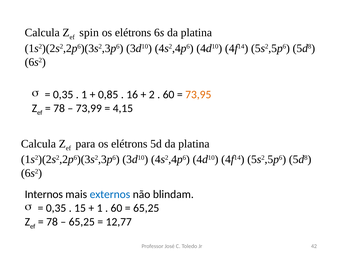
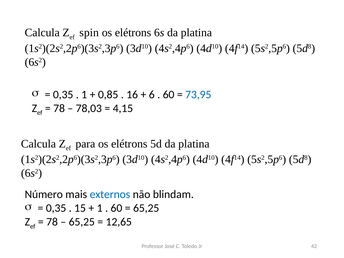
2: 2 -> 6 (152, 95)
73,95 colour: orange -> blue (198, 95)
73,99: 73,99 -> 78,03 (89, 108)
Internos: Internos -> Número (44, 194)
12,77: 12,77 -> 12,65 (119, 222)
